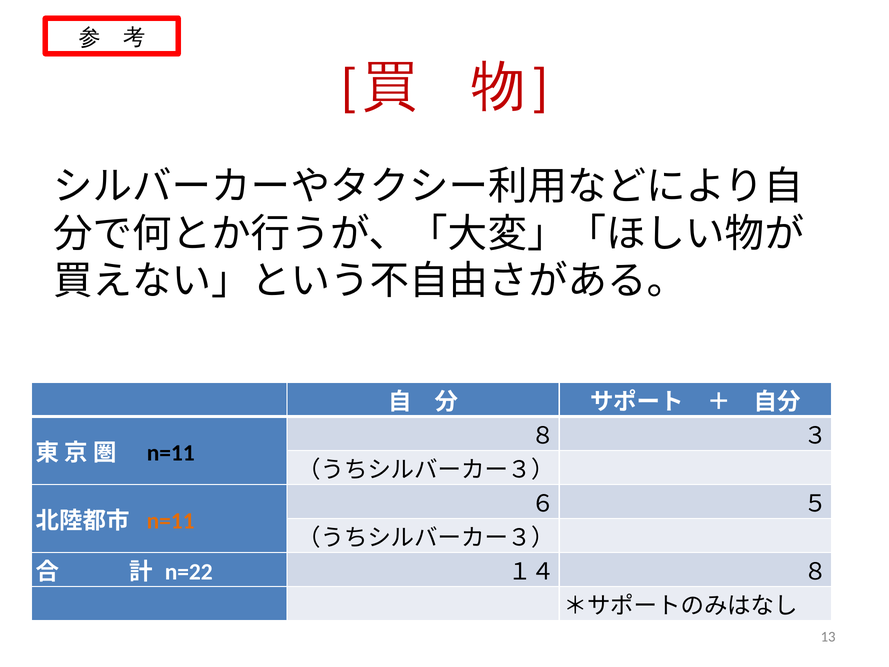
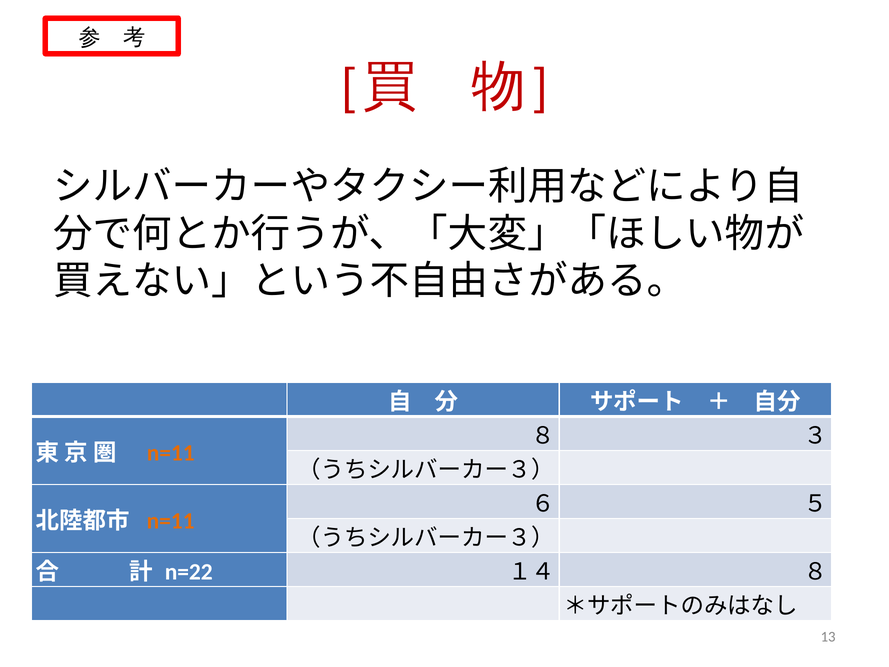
n=11 colour: black -> orange (171, 453)
